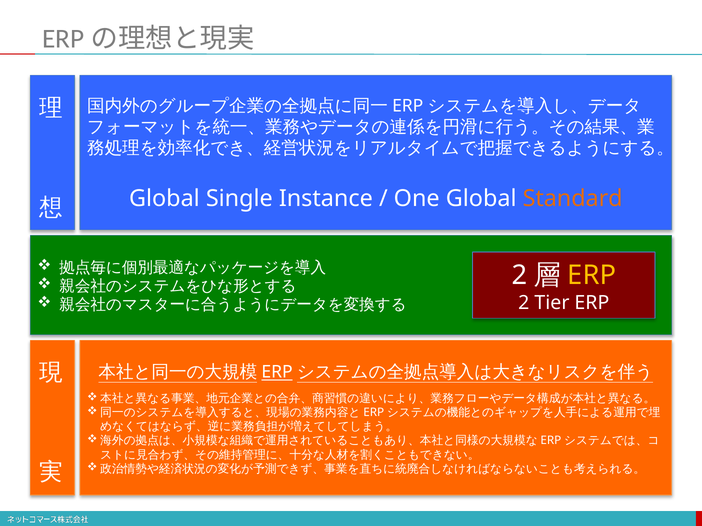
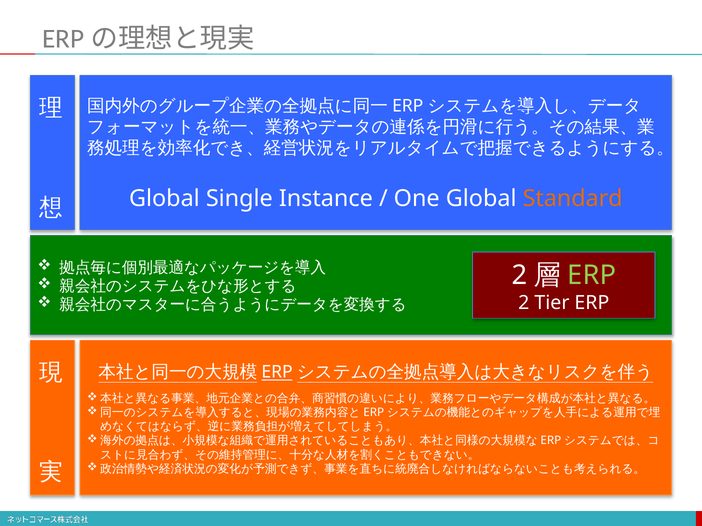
ERP colour: yellow -> light green (592, 276)
